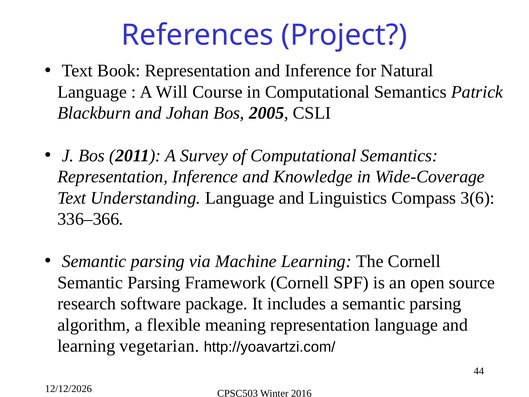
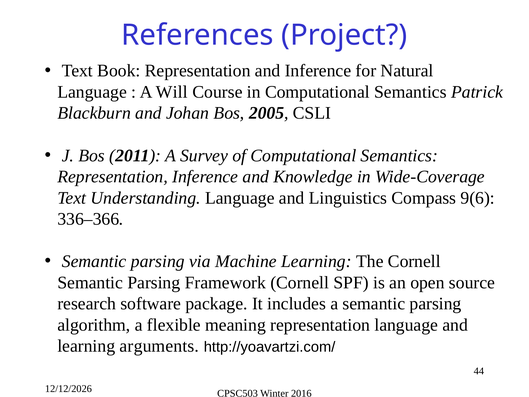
3(6: 3(6 -> 9(6 (478, 198)
vegetarian: vegetarian -> arguments (159, 346)
